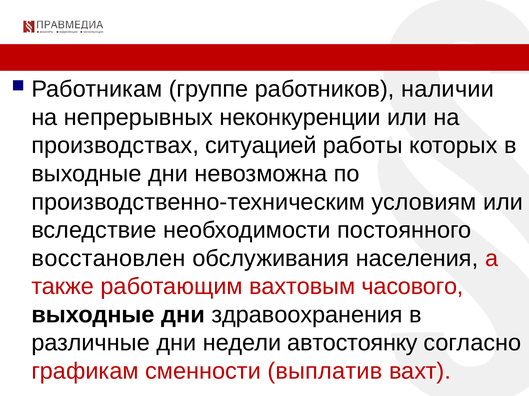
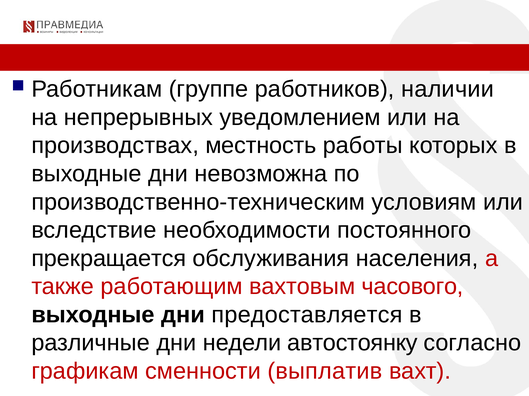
неконкуренции: неконкуренции -> уведомлением (300, 118)
ситуацией: ситуацией -> местность (261, 146)
восстановлен: восстановлен -> прекращается (109, 259)
здравоохранения: здравоохранения -> предоставляется (307, 315)
